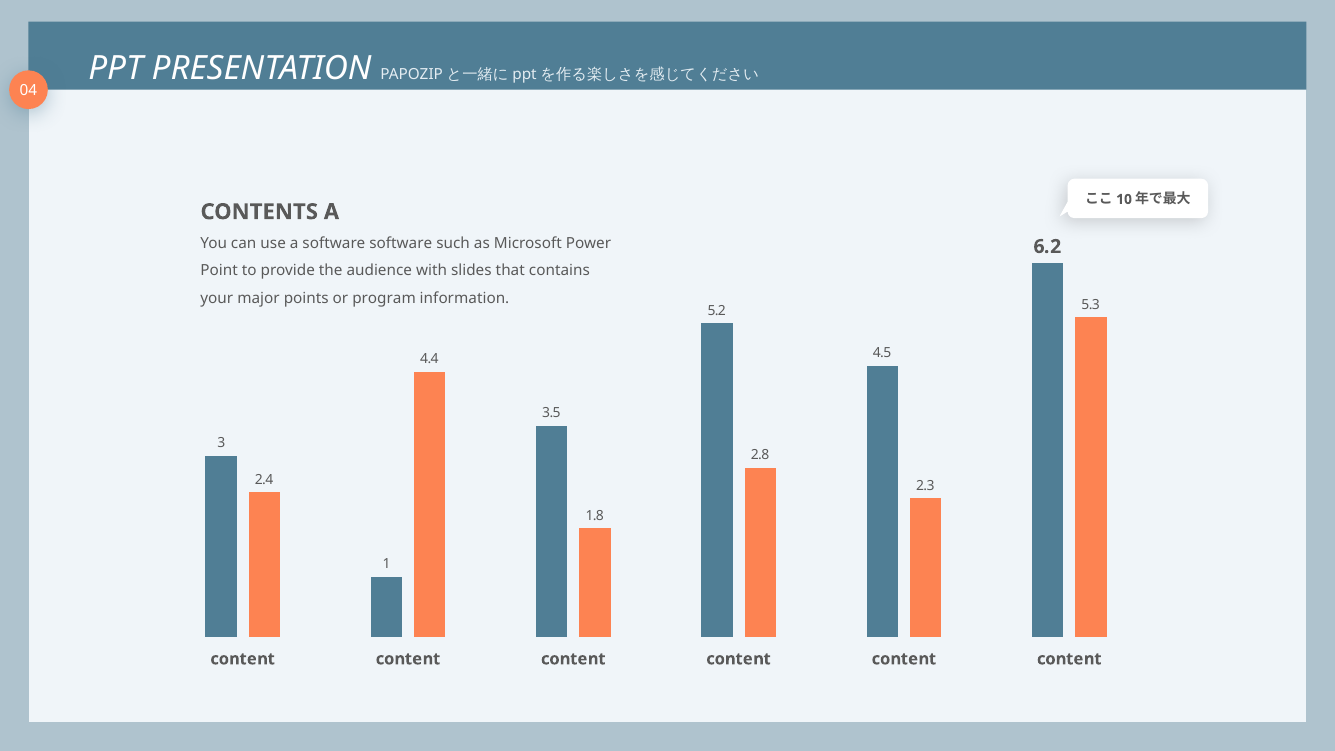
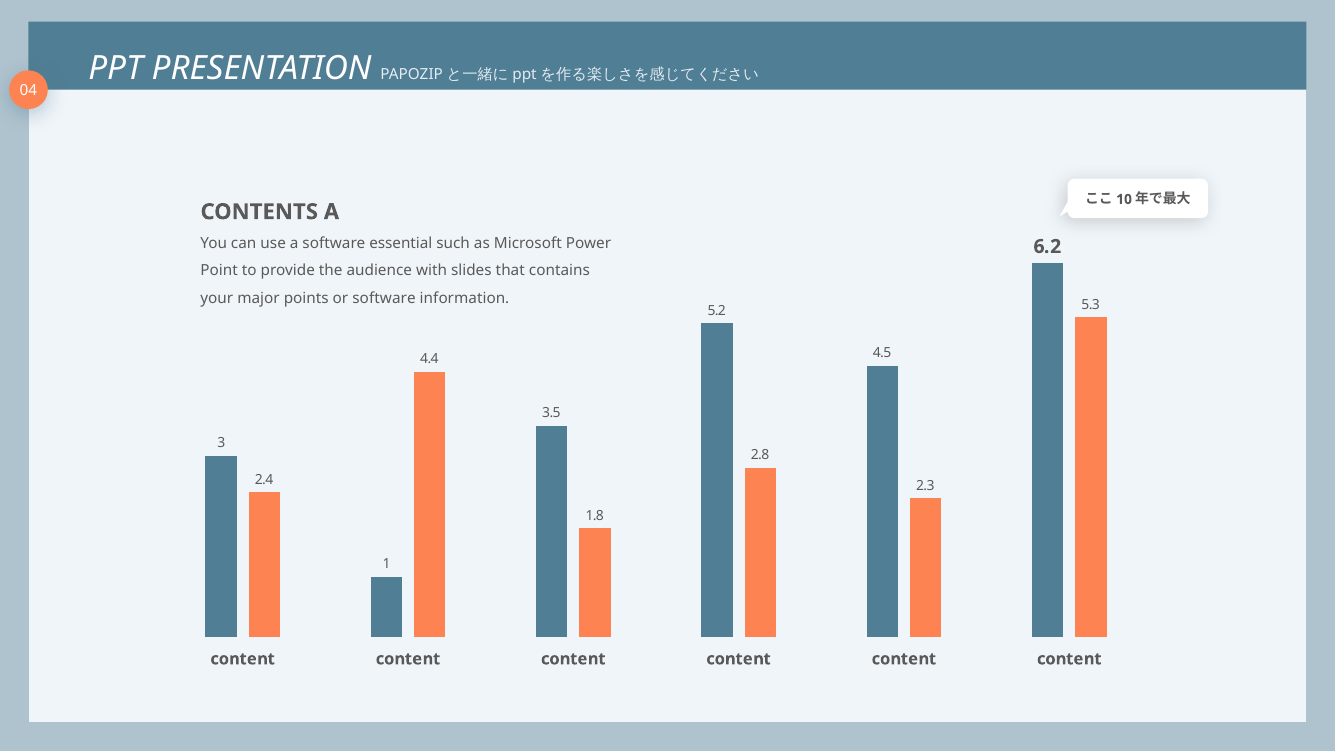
software software: software -> essential (401, 243)
or program: program -> software (384, 298)
